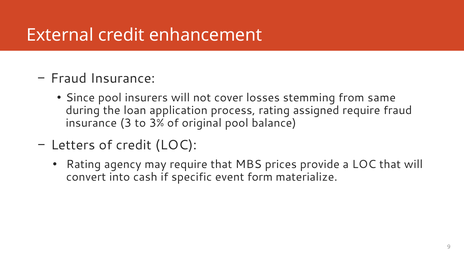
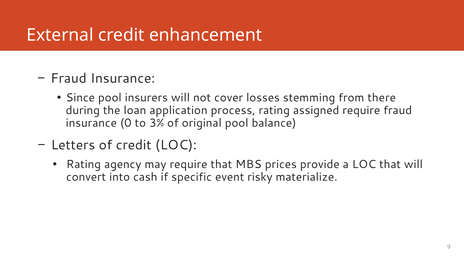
same: same -> there (382, 98)
3: 3 -> 0 (126, 123)
form: form -> risky (260, 177)
